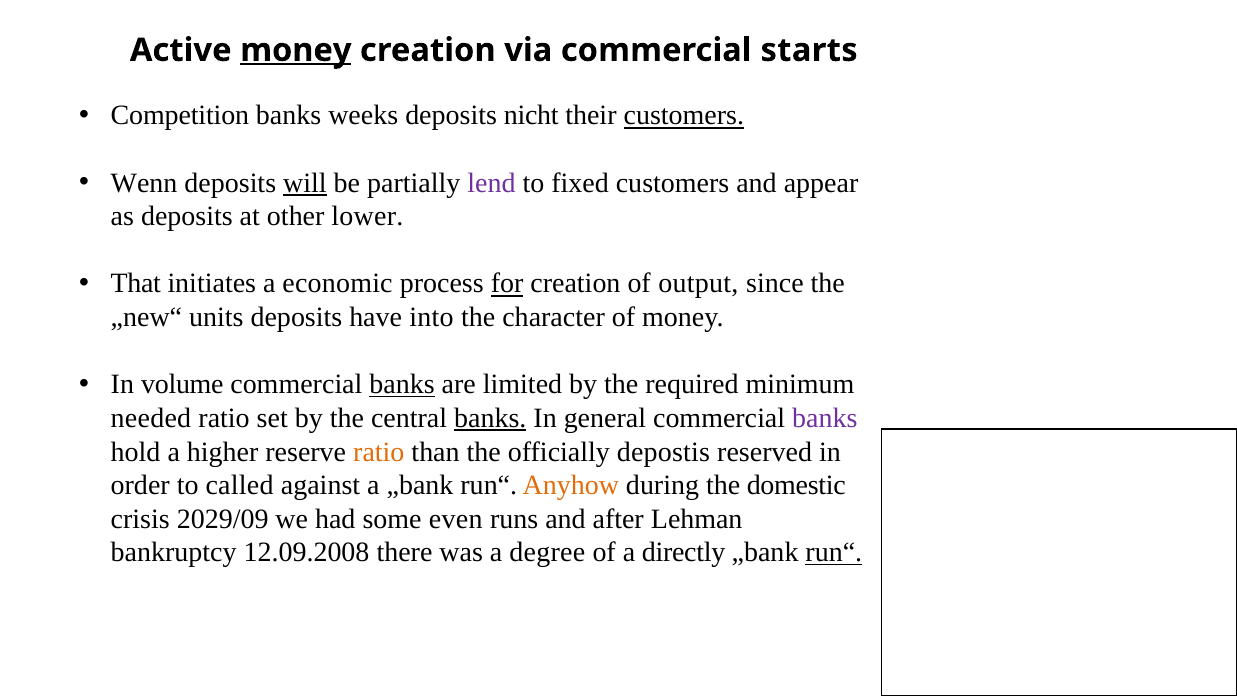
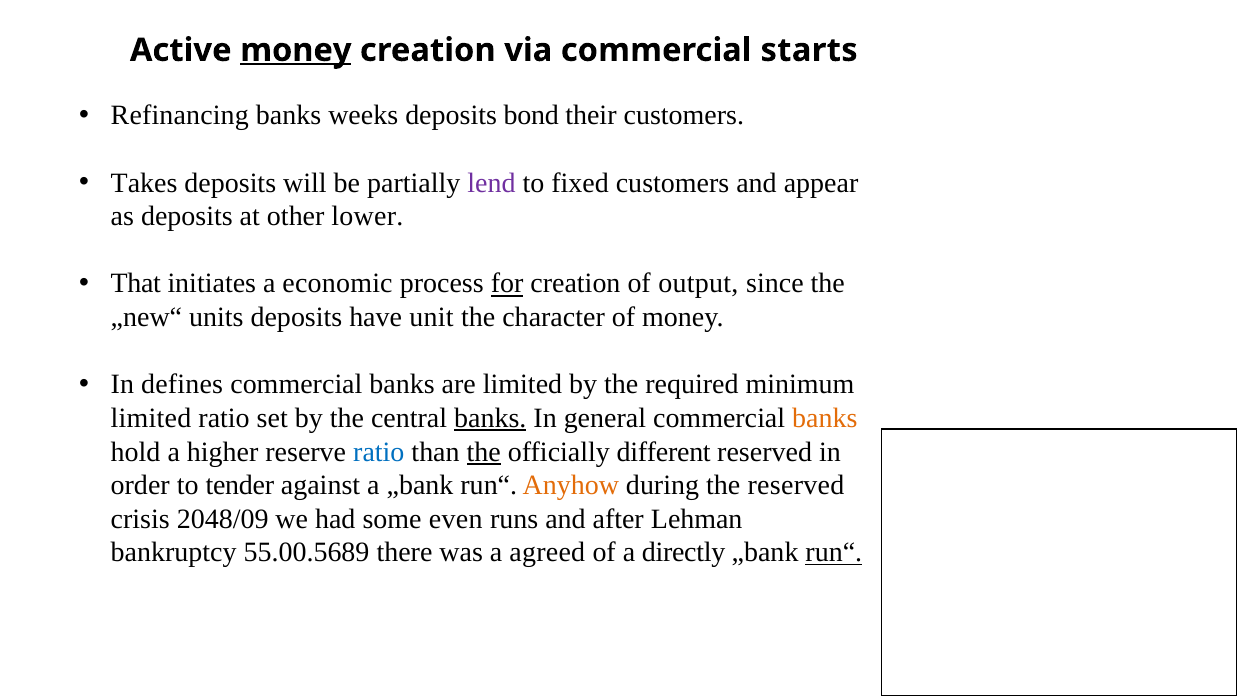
Competition: Competition -> Refinancing (180, 116)
nicht: nicht -> bond (531, 116)
customers underline: present -> none (684, 116)
Wenn: Wenn -> Takes (144, 183)
will underline: present -> none (305, 183)
into: into -> unit (431, 317)
volume: volume -> defines (182, 384)
banks underline: present -> none (402, 384)
needed: needed -> limited (151, 418)
banks colour: purple -> orange (825, 418)
ratio colour: orange -> blue (379, 452)
the underline: none -> present (484, 452)
depostis: depostis -> different (664, 452)
called: called -> tender (240, 485)
the domestic: domestic -> reserved (796, 485)
2029/09: 2029/09 -> 2048/09 (223, 519)
12.09.2008: 12.09.2008 -> 55.00.5689 (307, 552)
degree: degree -> agreed (547, 552)
